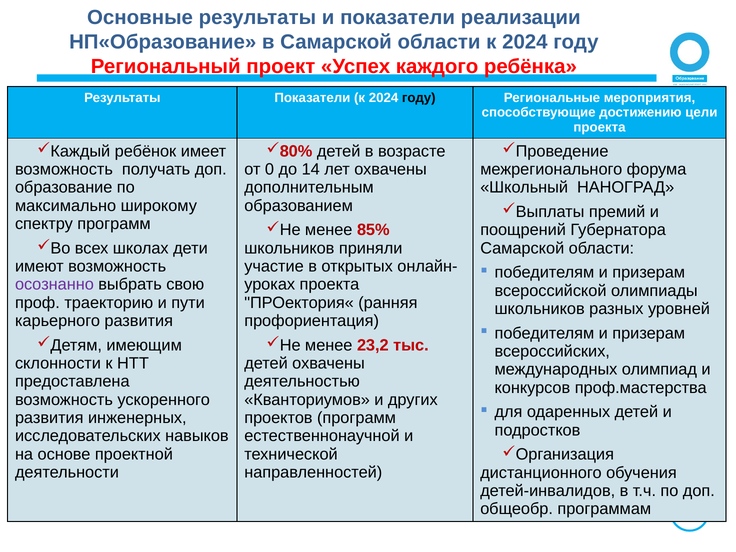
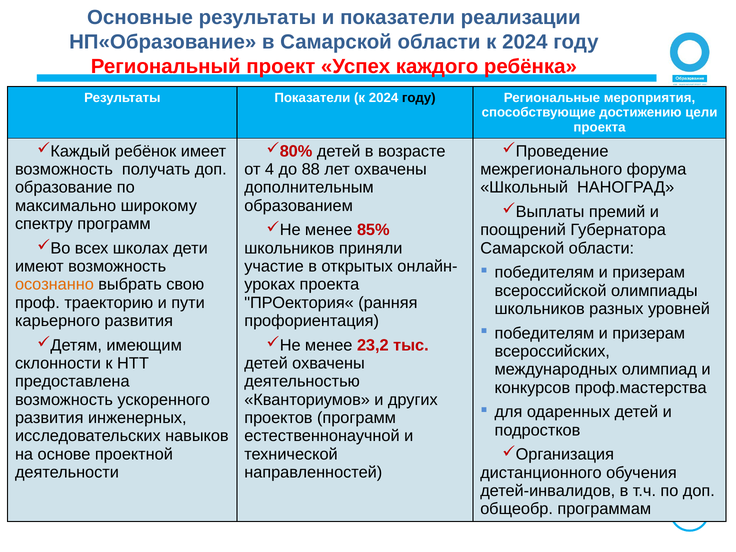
0: 0 -> 4 (269, 169)
14: 14 -> 88 (311, 169)
осознанно colour: purple -> orange (54, 285)
